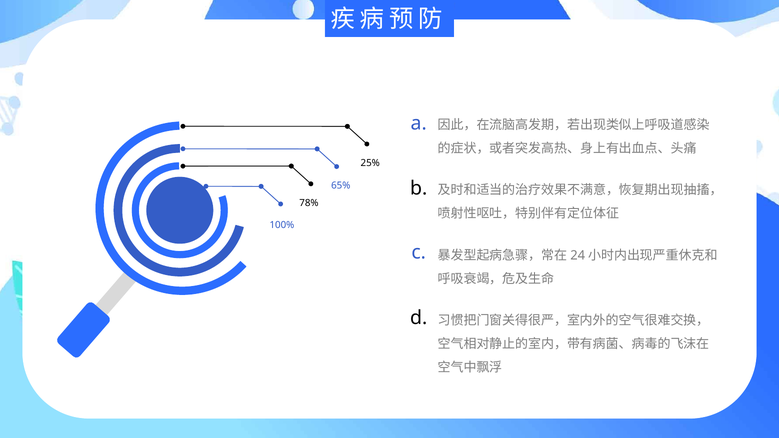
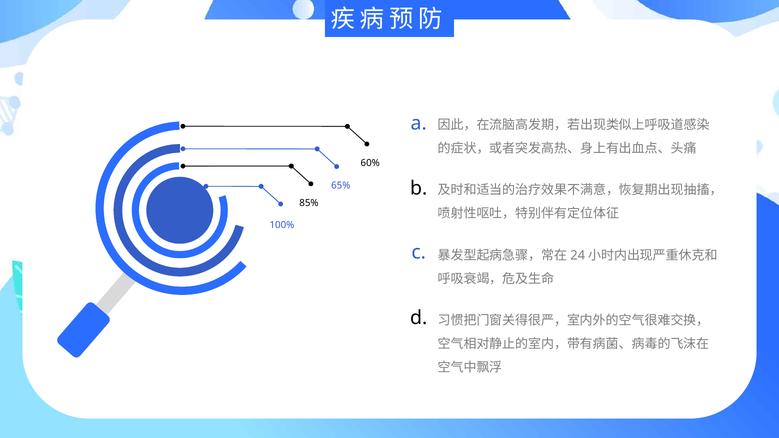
25%: 25% -> 60% (370, 163)
78%: 78% -> 85% (309, 203)
